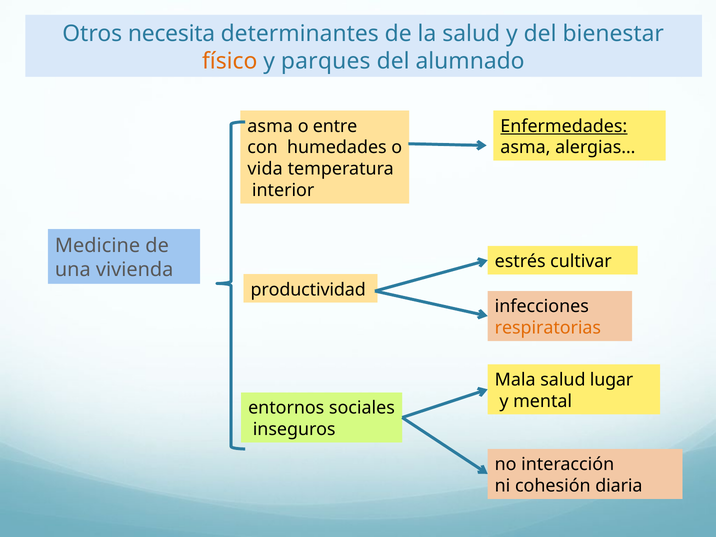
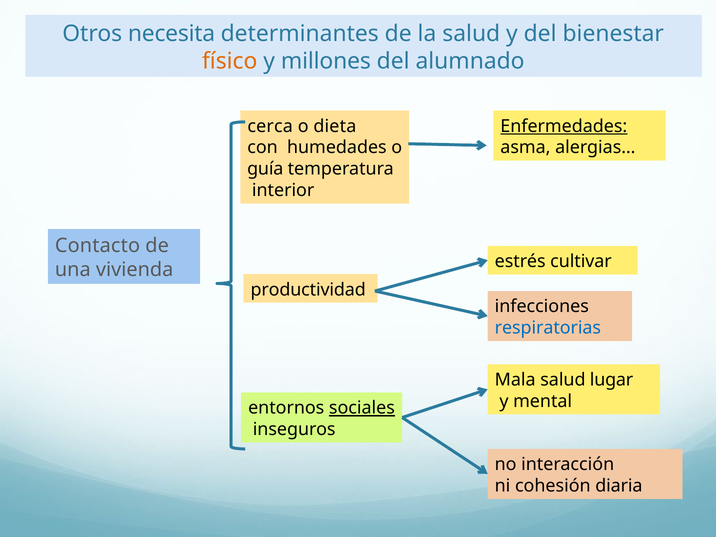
parques: parques -> millones (326, 61)
asma: asma -> cerca (270, 126)
entre: entre -> dieta (335, 126)
vida: vida -> guía (265, 169)
Medicine: Medicine -> Contacto (98, 246)
respiratorias colour: orange -> blue (548, 328)
sociales underline: none -> present (362, 408)
